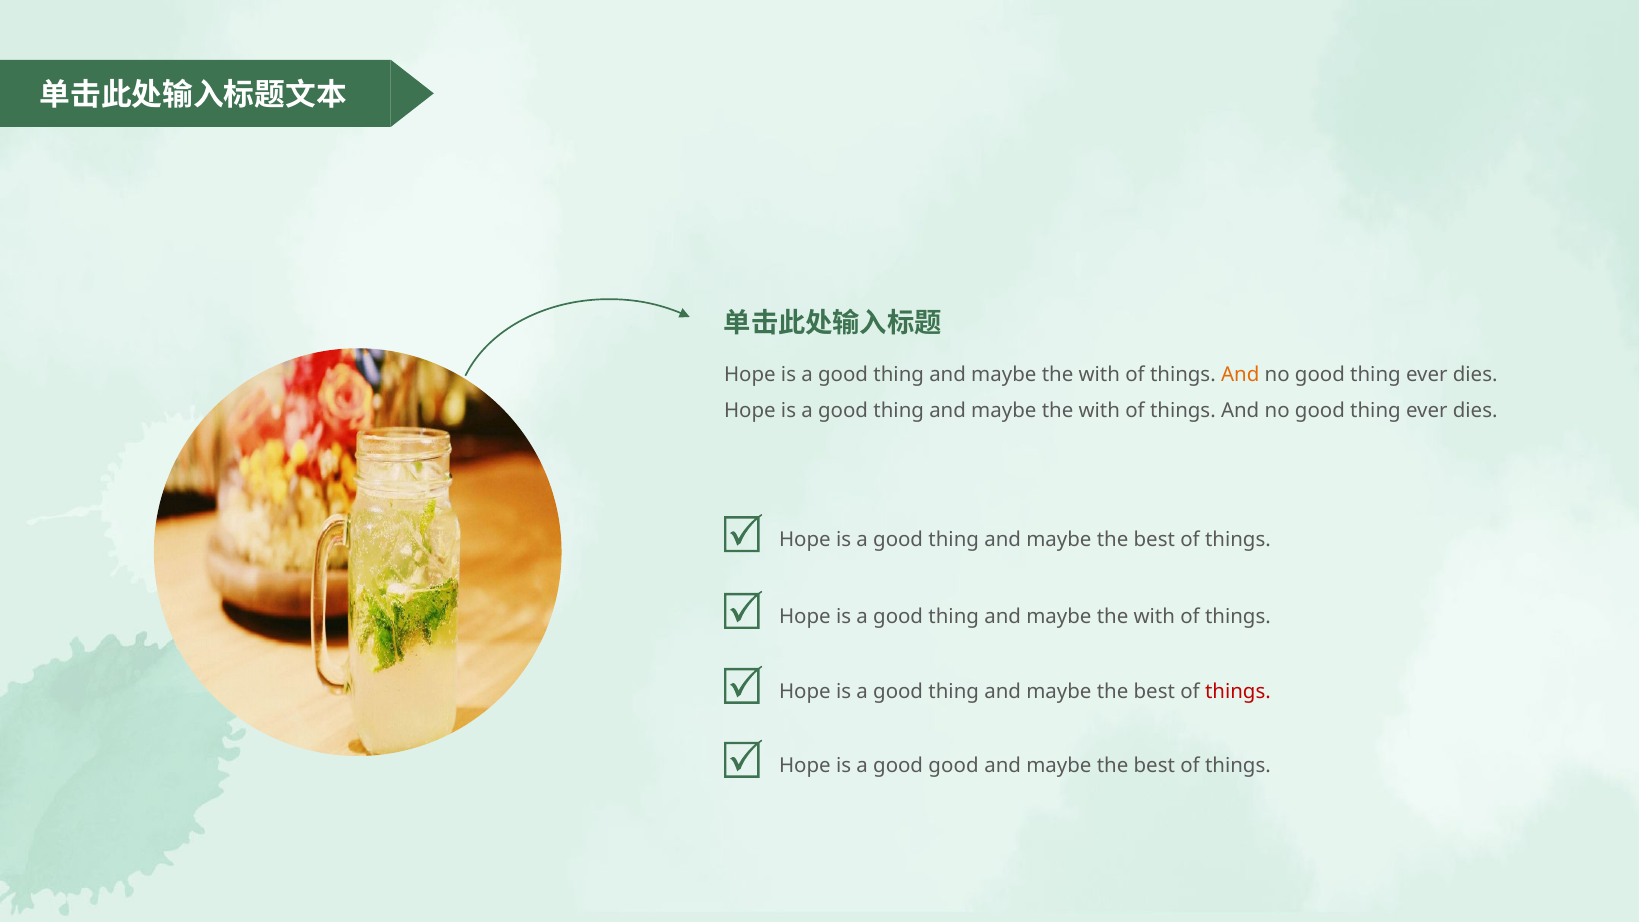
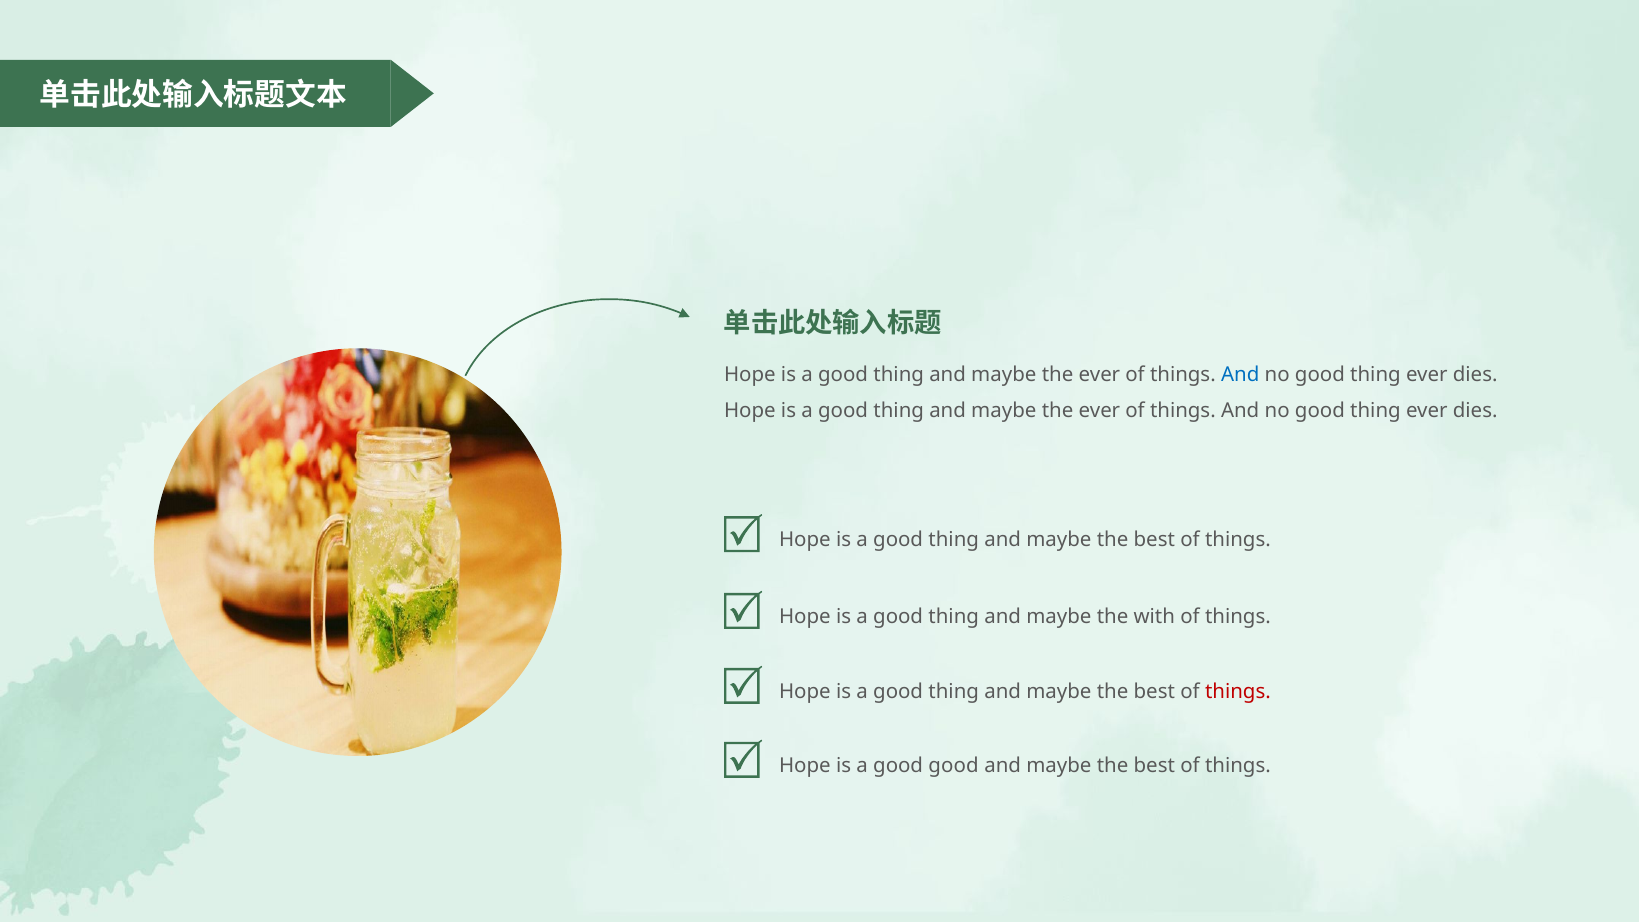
with: with -> ever (1099, 374)
And colour: orange -> blue (1240, 374)
with: with -> ever (1099, 411)
